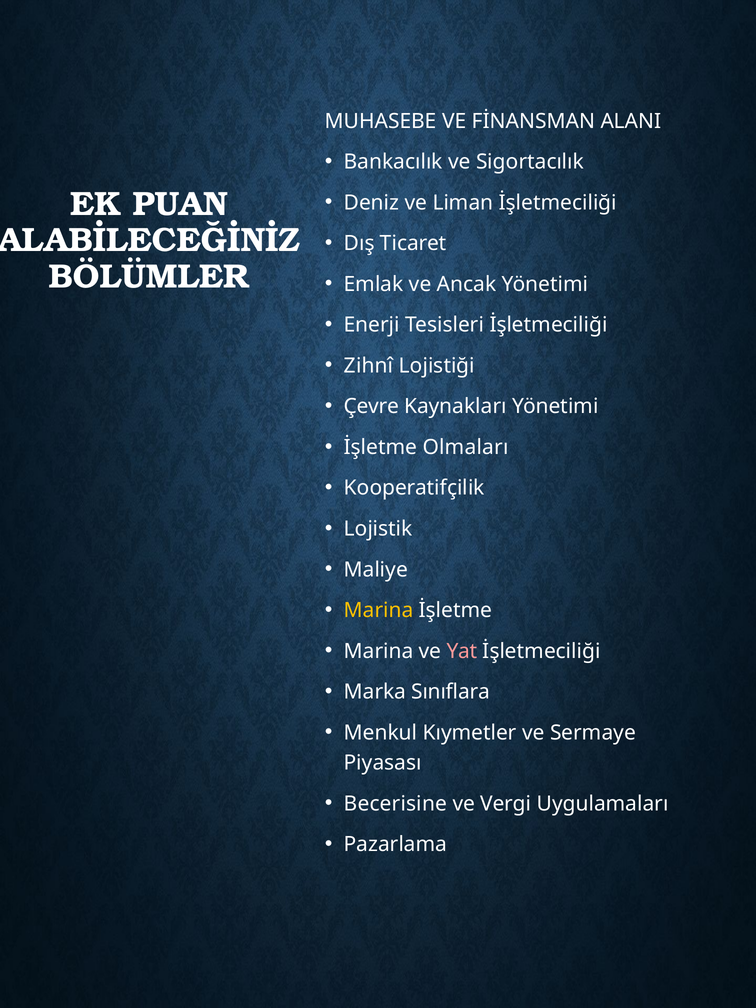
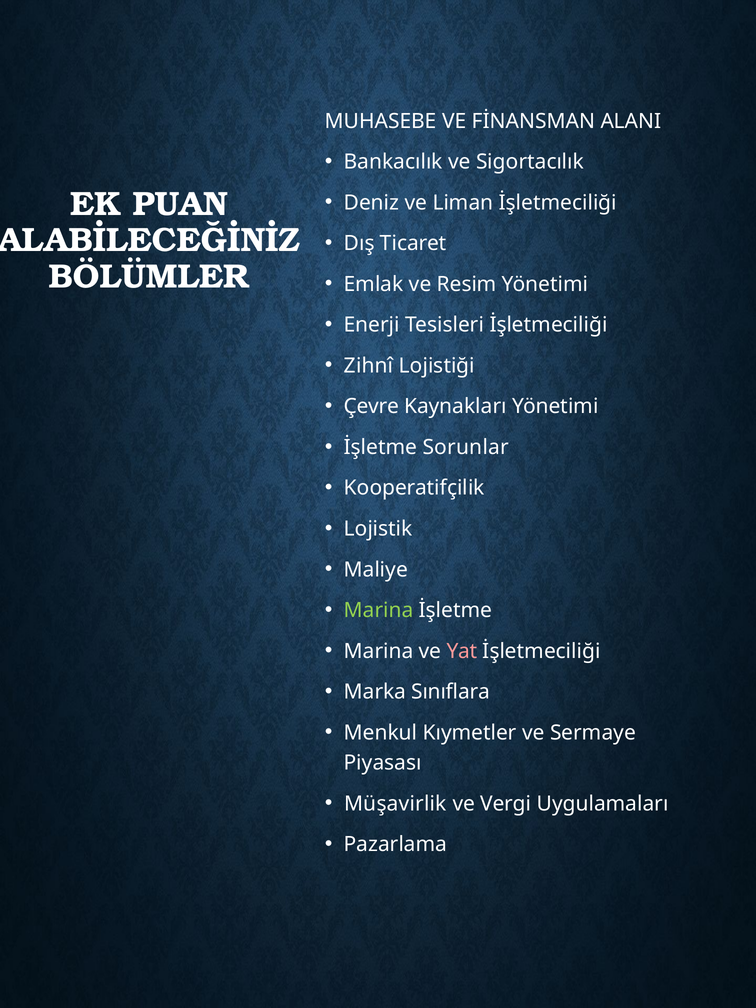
Ancak: Ancak -> Resim (467, 284)
Olmaları: Olmaları -> Sorunlar (466, 447)
Marina colour: yellow -> light green (379, 610)
Becerisine: Becerisine -> Müşavirlik (395, 804)
